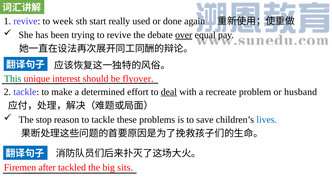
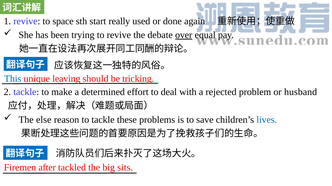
week: week -> space (63, 21)
This colour: green -> blue (13, 79)
interest: interest -> leaving (66, 79)
flyover: flyover -> tricking (138, 79)
deal underline: present -> none (169, 92)
recreate: recreate -> rejected (221, 92)
stop: stop -> else (44, 120)
